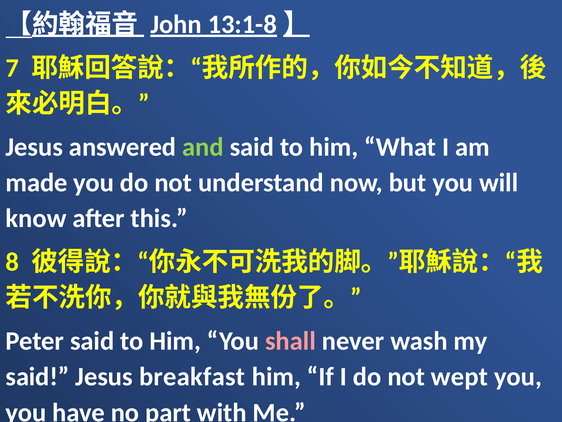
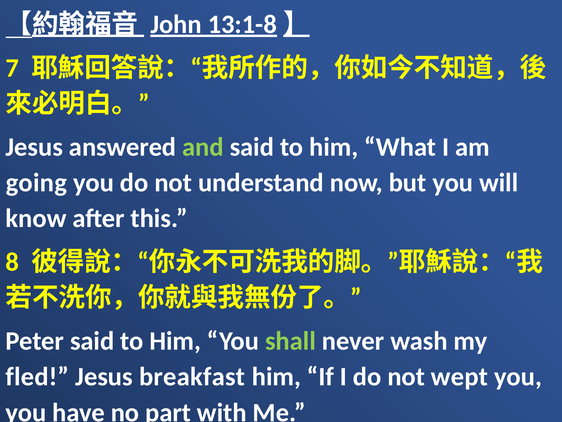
made: made -> going (36, 183)
shall colour: pink -> light green (291, 341)
said: said -> fled (37, 376)
